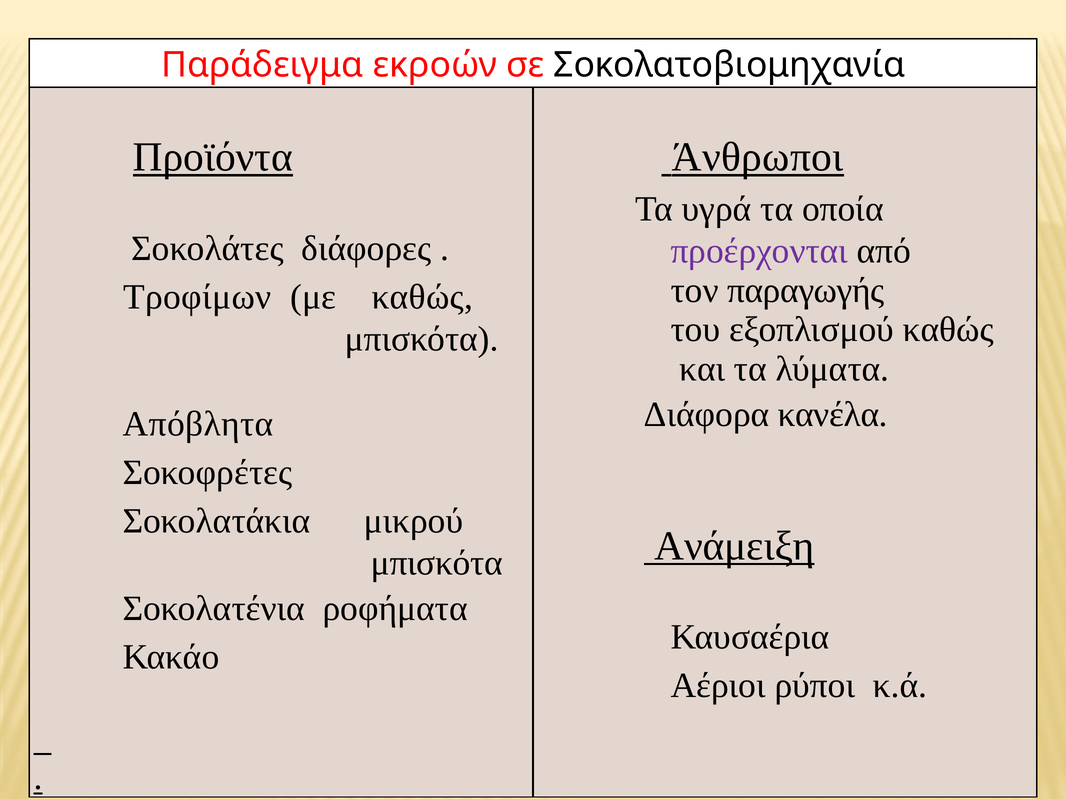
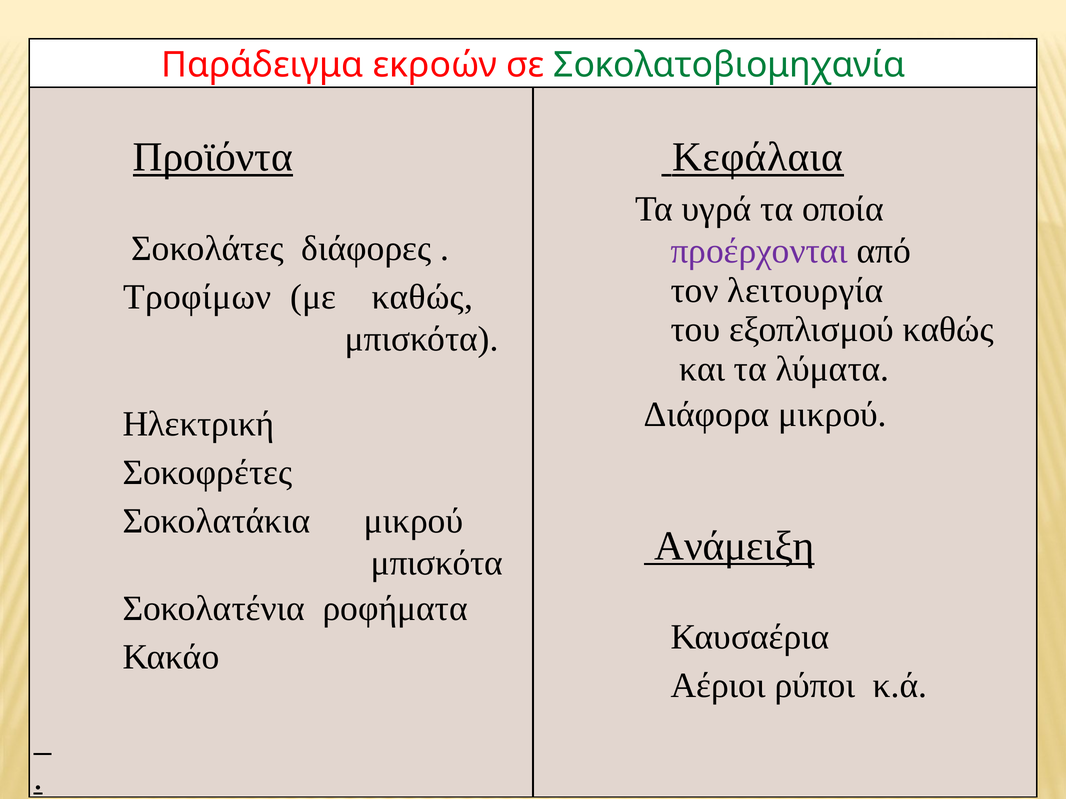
Σοκολατοβιομηχανία colour: black -> green (729, 65)
Άνθρωποι: Άνθρωποι -> Κεφάλαια (758, 157)
παραγωγής: παραγωγής -> λειτουργία (805, 291)
Διάφορα κανέλα: κανέλα -> μικρού (833, 415)
Απόβλητα: Απόβλητα -> Ηλεκτρική (198, 424)
